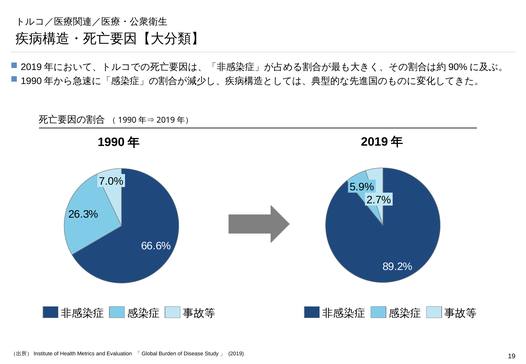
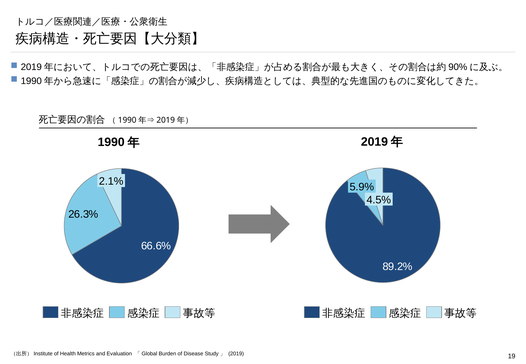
7.0%: 7.0% -> 2.1% (111, 181)
2.7%: 2.7% -> 4.5% (379, 200)
